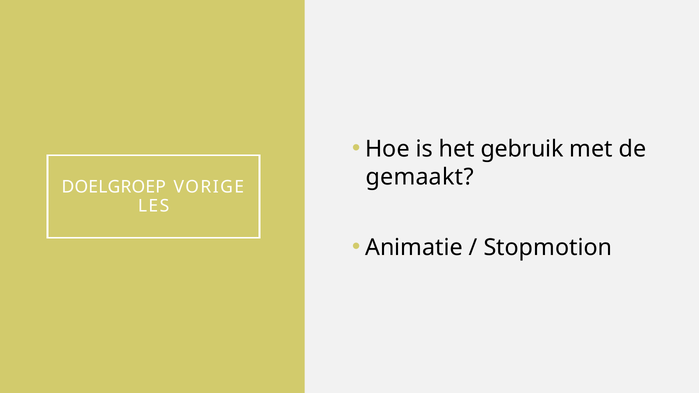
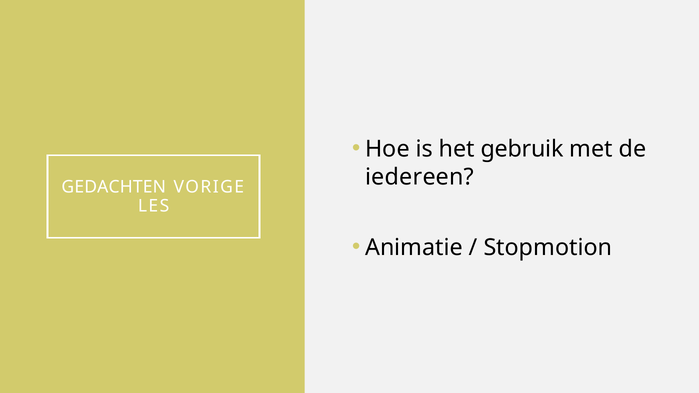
gemaakt: gemaakt -> iedereen (420, 177)
DOELGROEP: DOELGROEP -> GEDACHTEN (114, 187)
